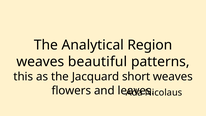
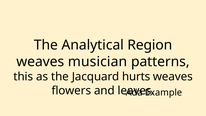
beautiful: beautiful -> musician (98, 62)
short: short -> hurts (136, 77)
Nicolaus: Nicolaus -> Example (164, 92)
